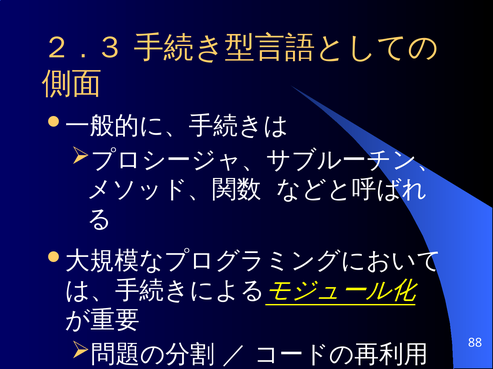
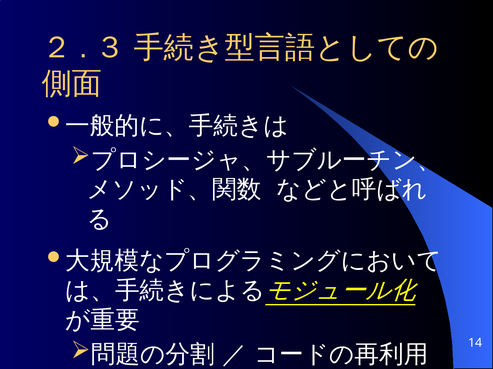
88: 88 -> 14 (475, 343)
